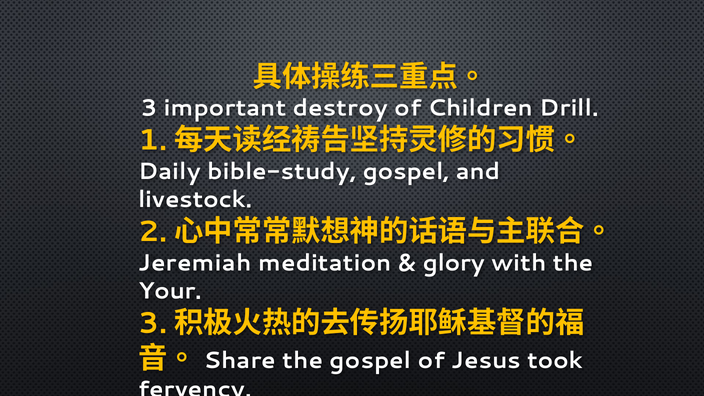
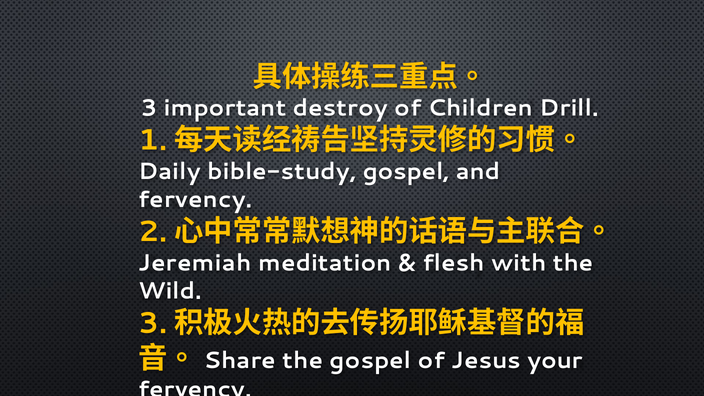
livestock: livestock -> fervency (195, 200)
glory: glory -> flesh (454, 263)
Your: Your -> Wild (170, 291)
took: took -> your (555, 360)
